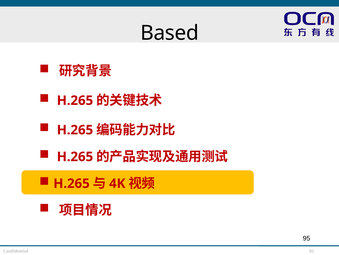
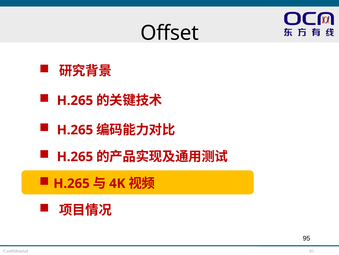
Based: Based -> Offset (170, 33)
